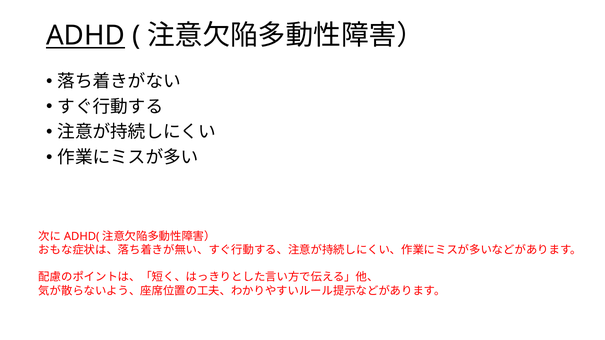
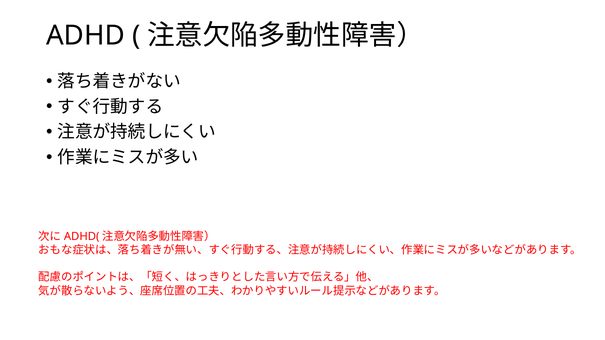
ADHD underline: present -> none (85, 36)
